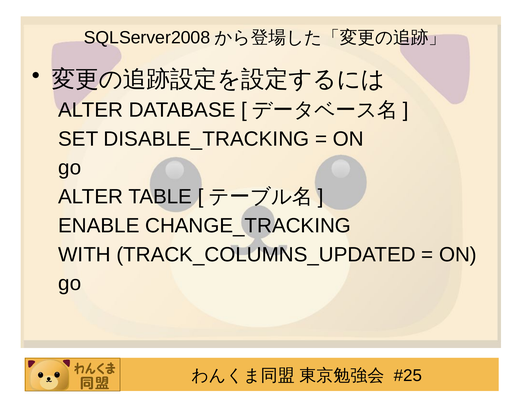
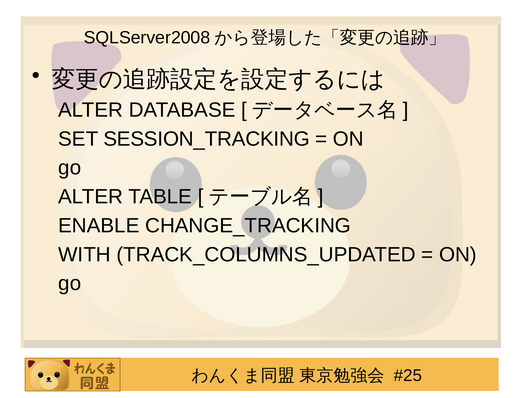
DISABLE_TRACKING: DISABLE_TRACKING -> SESSION_TRACKING (207, 139)
